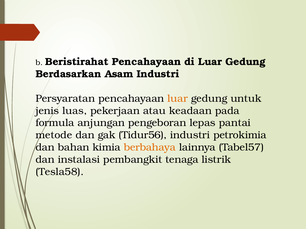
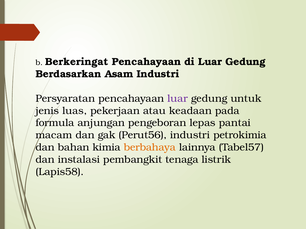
Beristirahat: Beristirahat -> Berkeringat (77, 62)
luar colour: orange -> purple (178, 99)
metode: metode -> macam (54, 135)
Tidur56: Tidur56 -> Perut56 (143, 135)
Tesla58: Tesla58 -> Lapis58 (60, 172)
